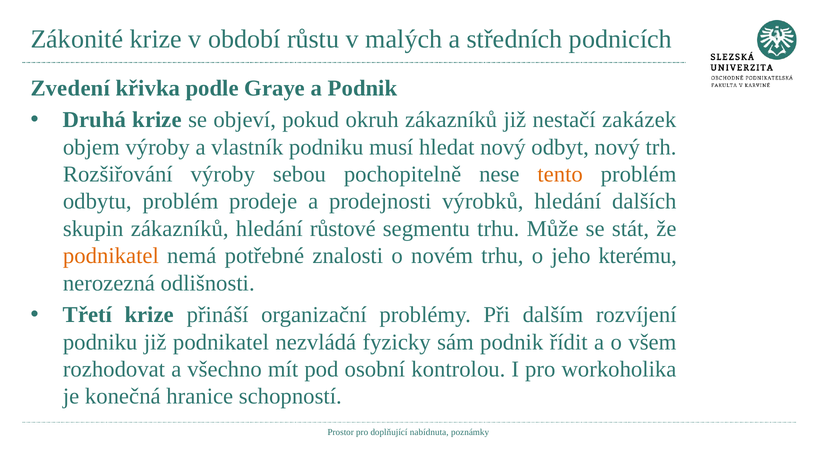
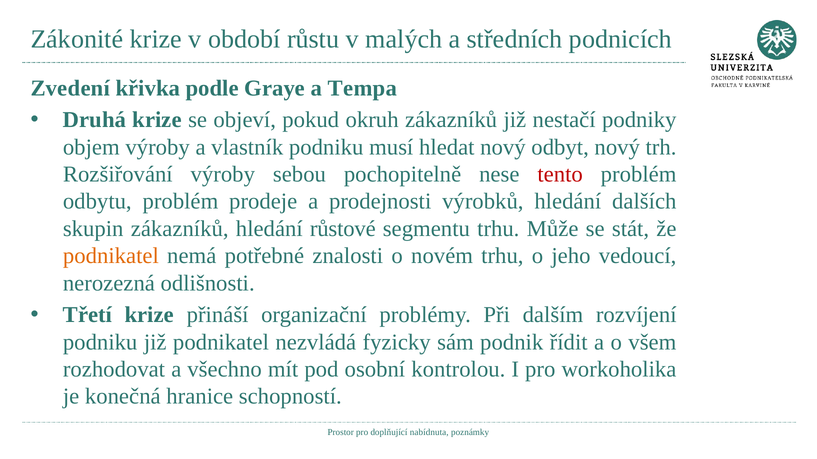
a Podnik: Podnik -> Tempa (362, 88)
zakázek: zakázek -> podniky (639, 120)
tento colour: orange -> red (560, 174)
kterému: kterému -> vedoucí (638, 256)
